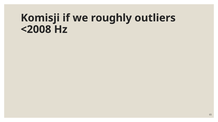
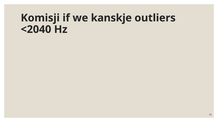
roughly: roughly -> kanskje (111, 18)
<2008: <2008 -> <2040 (36, 30)
